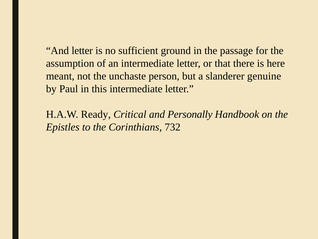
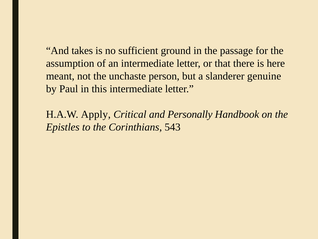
And letter: letter -> takes (82, 50)
Ready: Ready -> Apply (96, 114)
732: 732 -> 543 (173, 127)
